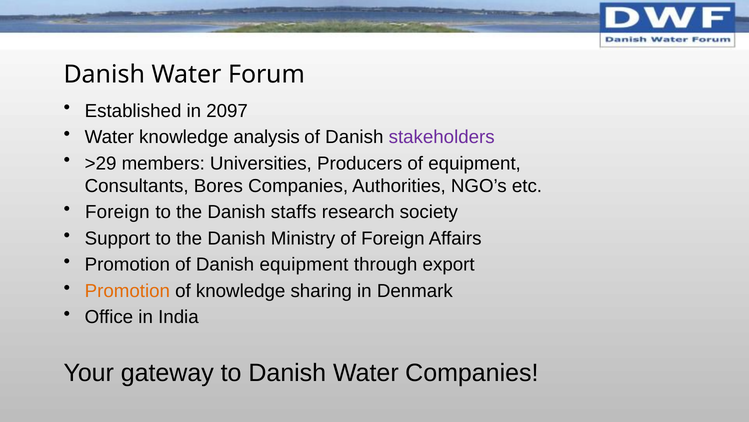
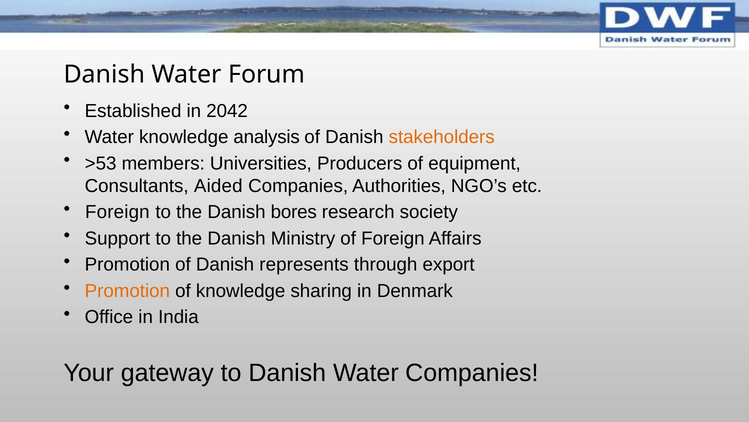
2097: 2097 -> 2042 (227, 111)
stakeholders colour: purple -> orange (442, 137)
>29: >29 -> >53 (101, 163)
Bores: Bores -> Aided (218, 186)
staffs: staffs -> bores (294, 212)
Danish equipment: equipment -> represents (304, 264)
